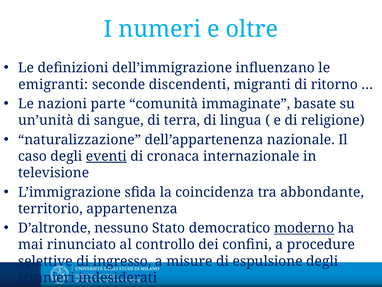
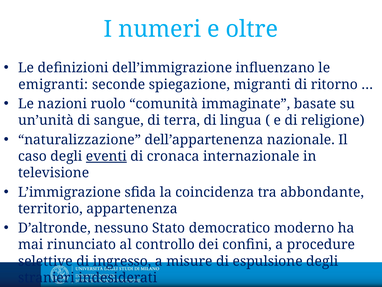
discendenti: discendenti -> spiegazione (189, 84)
parte: parte -> ruolo (108, 104)
moderno underline: present -> none (304, 228)
